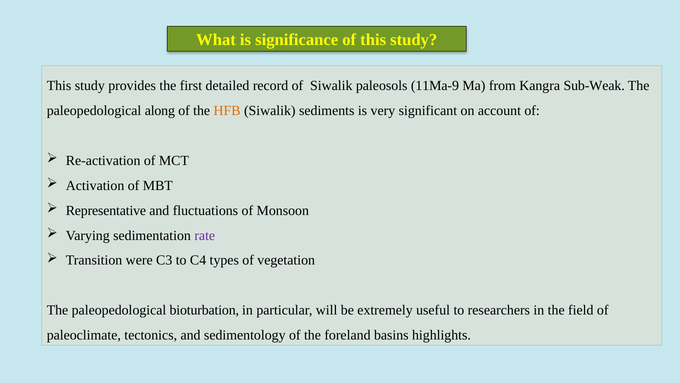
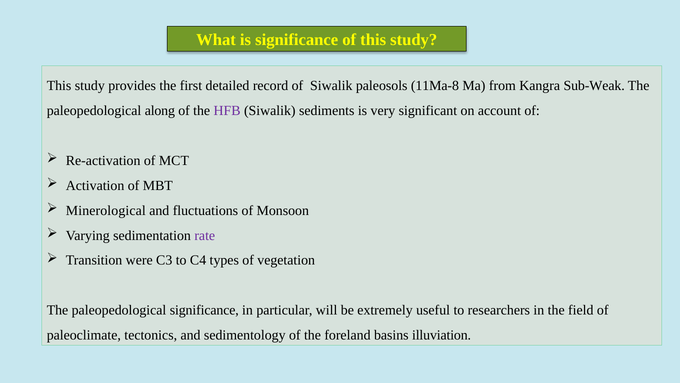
11Ma-9: 11Ma-9 -> 11Ma-8 (435, 86)
HFB colour: orange -> purple (227, 111)
Representative: Representative -> Minerological (106, 210)
paleopedological bioturbation: bioturbation -> significance (204, 310)
highlights: highlights -> illuviation (442, 335)
